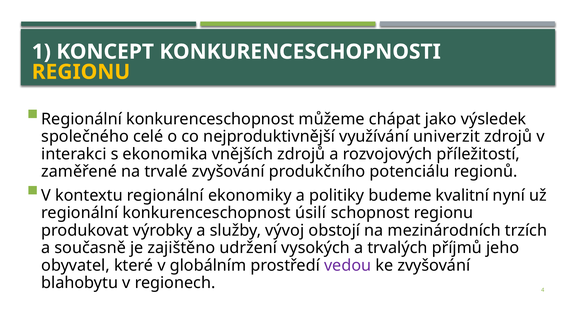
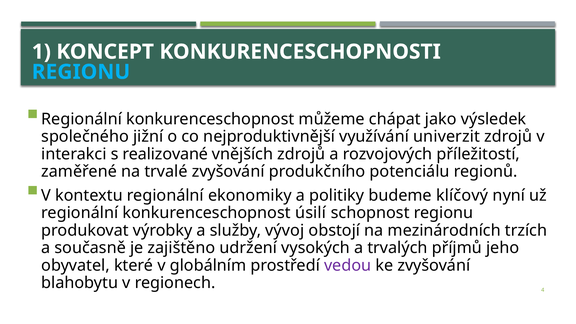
REGIONU colour: yellow -> light blue (81, 72)
celé: celé -> jižní (148, 137)
ekonomika: ekonomika -> realizované (165, 154)
kvalitní: kvalitní -> klíčový (462, 195)
